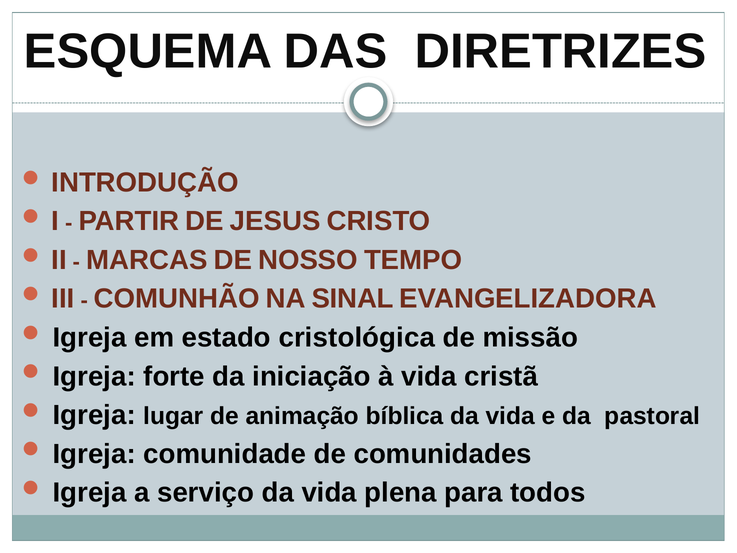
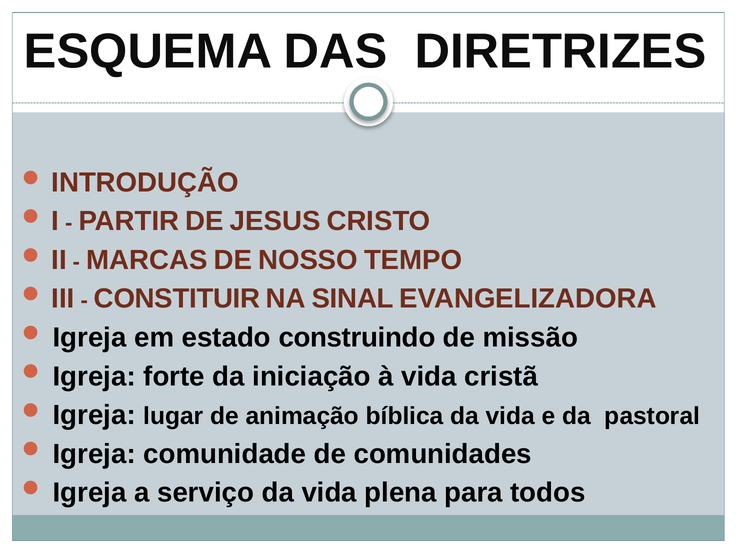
COMUNHÃO: COMUNHÃO -> CONSTITUIR (177, 299)
cristológica: cristológica -> construindo (357, 337)
